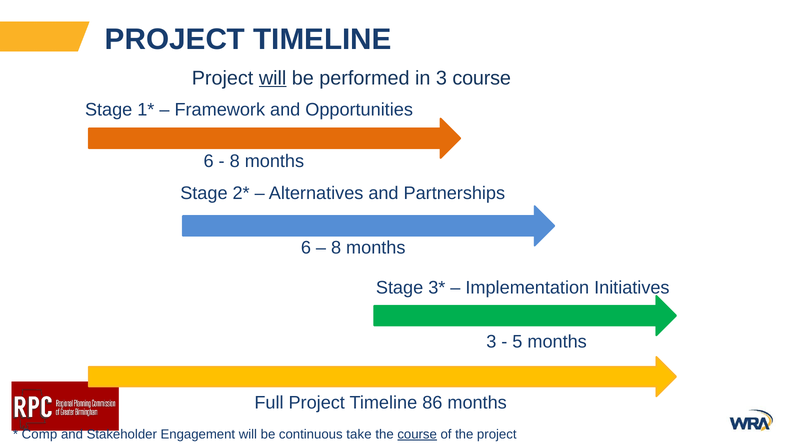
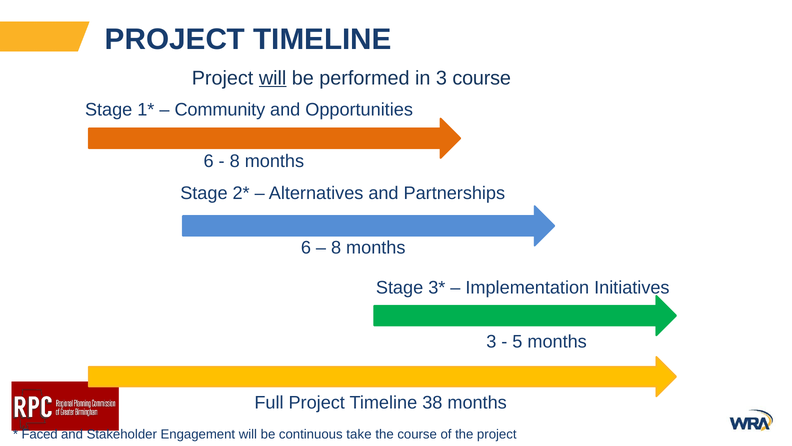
Framework: Framework -> Community (220, 110)
86: 86 -> 38 (432, 402)
Comp: Comp -> Faced (40, 434)
course underline: present -> none (417, 434)
